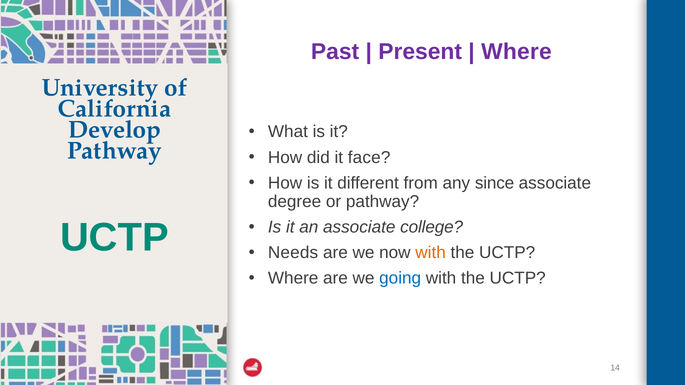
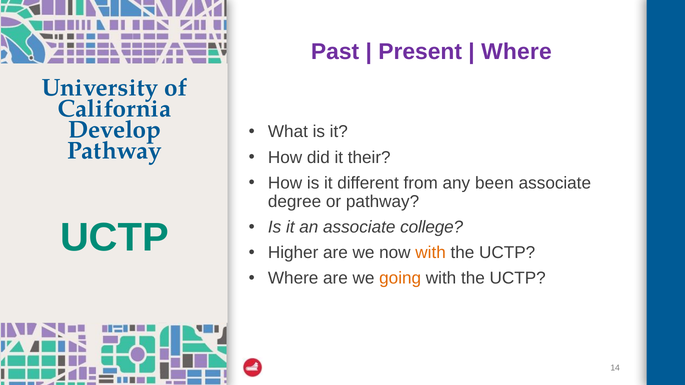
face: face -> their (369, 158)
since: since -> been (494, 183)
Needs: Needs -> Higher (293, 253)
going colour: blue -> orange (400, 279)
